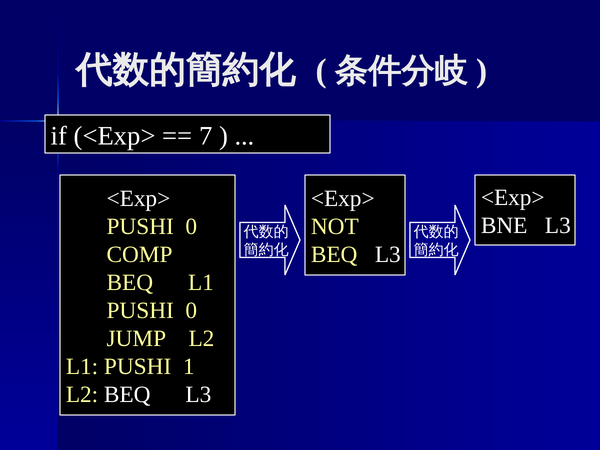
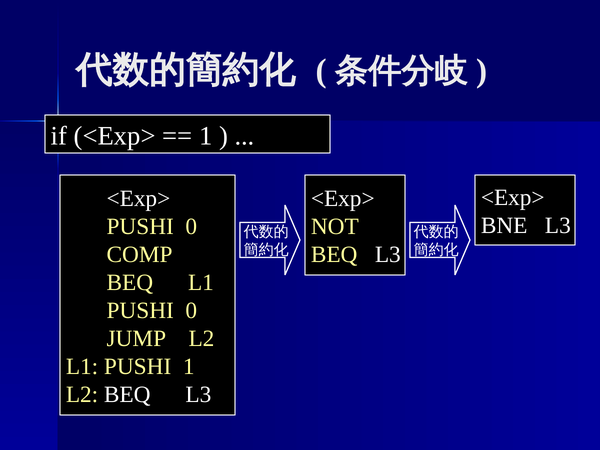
7: 7 -> 1 (206, 136)
